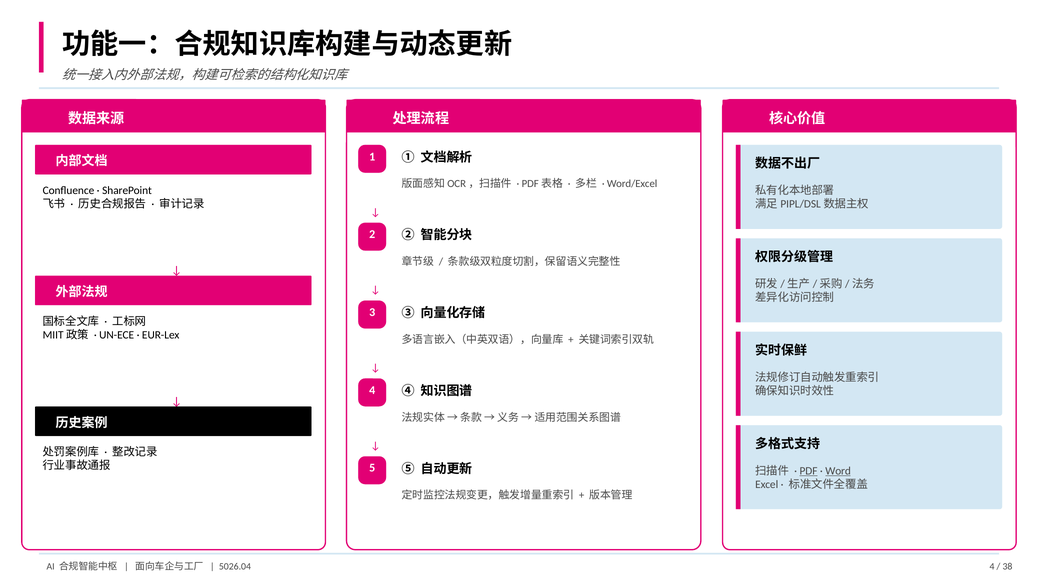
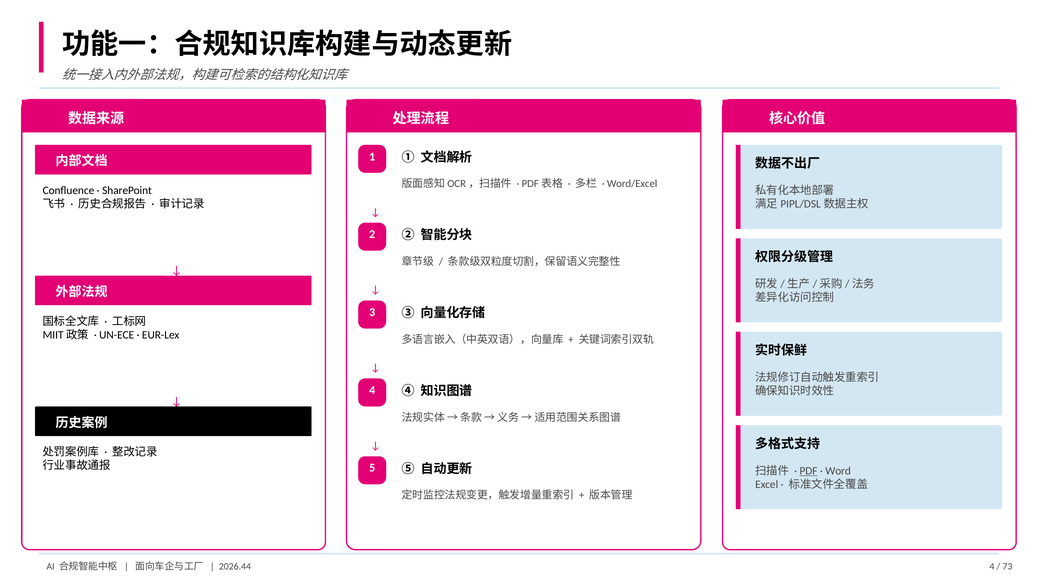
Word underline: present -> none (838, 471)
5026.04: 5026.04 -> 2026.44 (235, 566)
38: 38 -> 73 (1007, 566)
